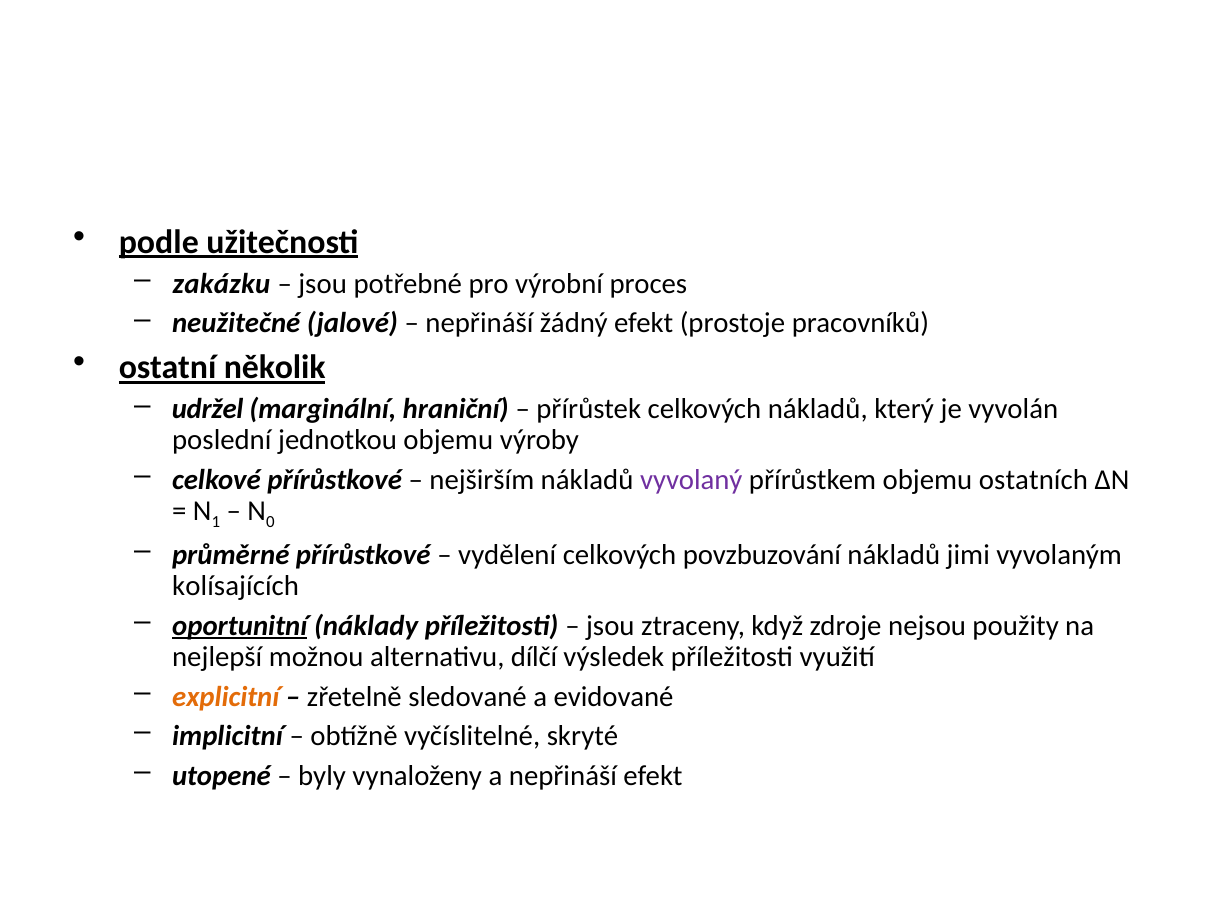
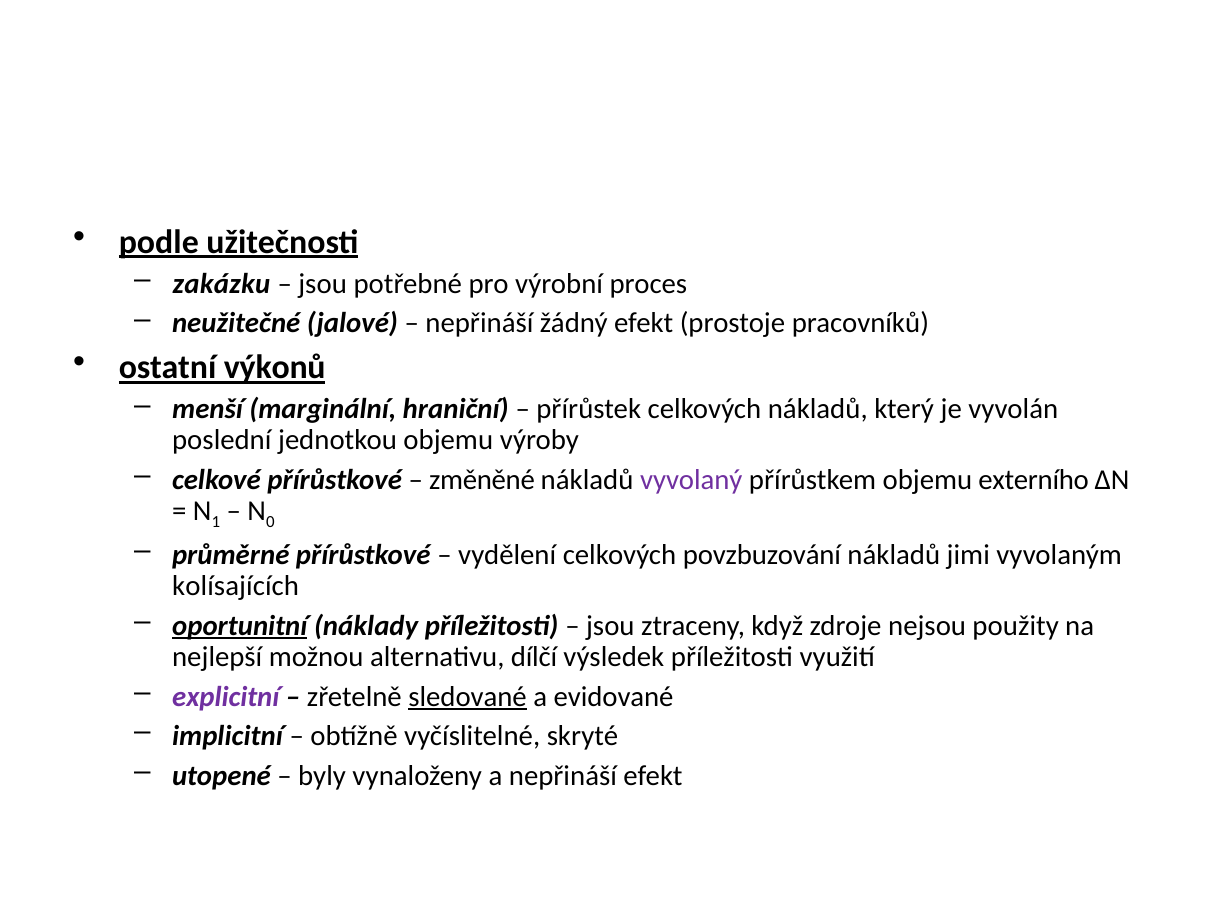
několik: několik -> výkonů (275, 368)
udržel: udržel -> menší (208, 409)
nejširším: nejširším -> změněné (482, 480)
ostatních: ostatních -> externího (1034, 480)
explicitní colour: orange -> purple (226, 697)
sledované underline: none -> present (468, 697)
